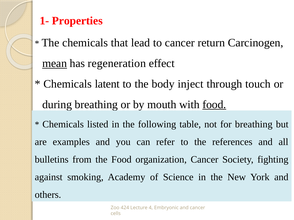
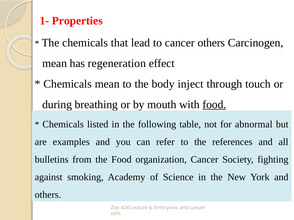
cancer return: return -> others (211, 43)
mean underline: present -> none (55, 63)
Chemicals latent: latent -> mean (107, 84)
for breathing: breathing -> abnormal (254, 125)
